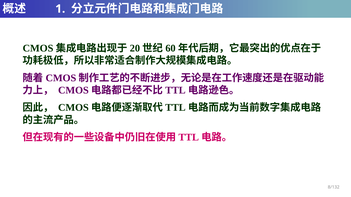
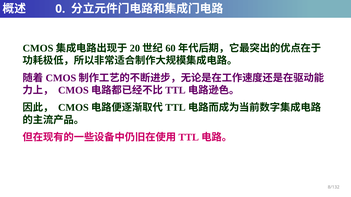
1: 1 -> 0 (60, 9)
